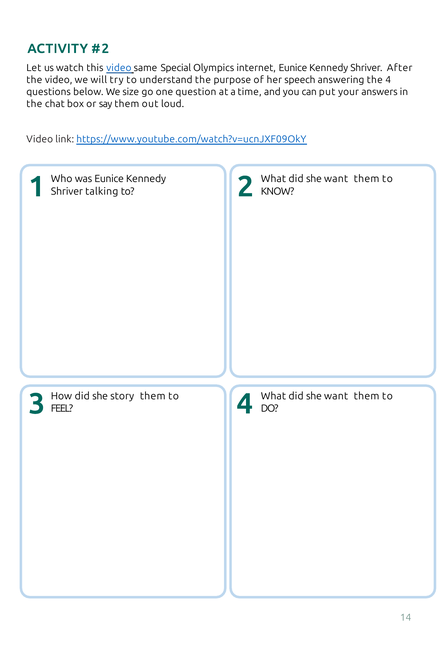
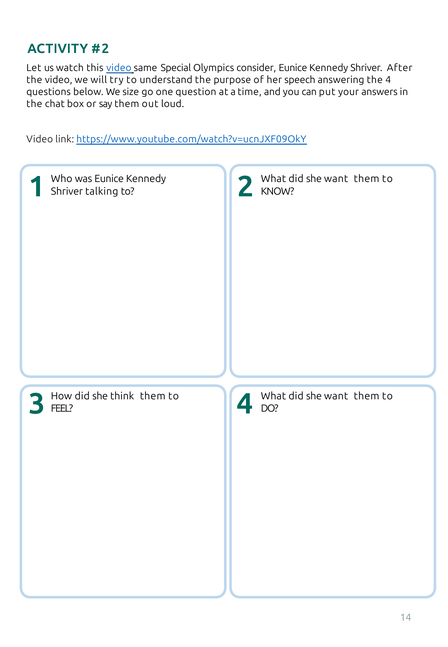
internet: internet -> consider (256, 68)
story: story -> think (122, 396)
